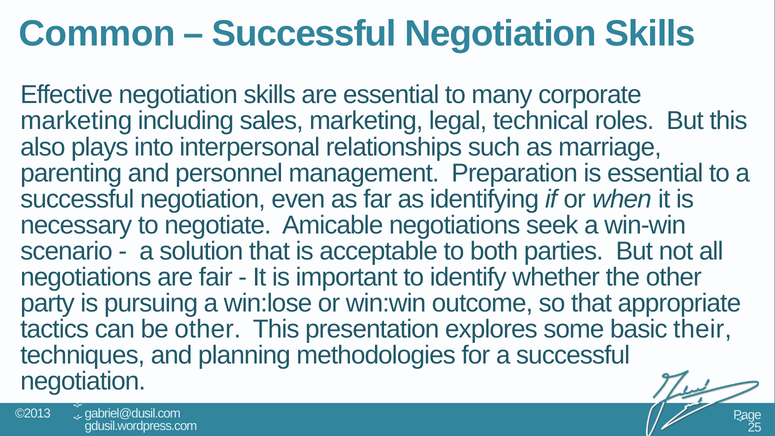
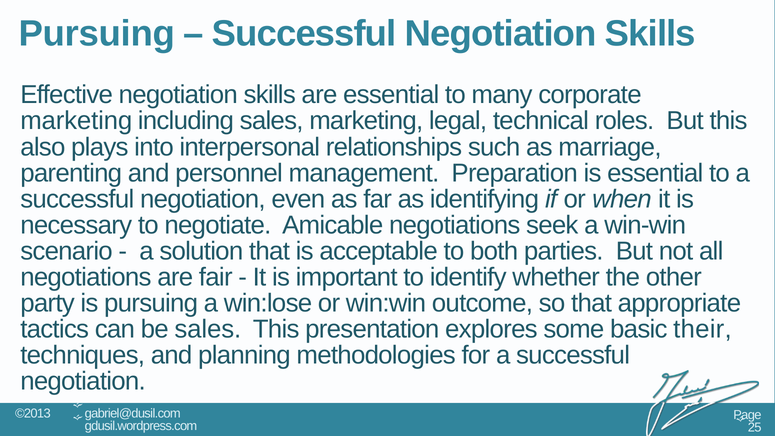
Common: Common -> Pursuing (97, 34)
be other: other -> sales (208, 329)
